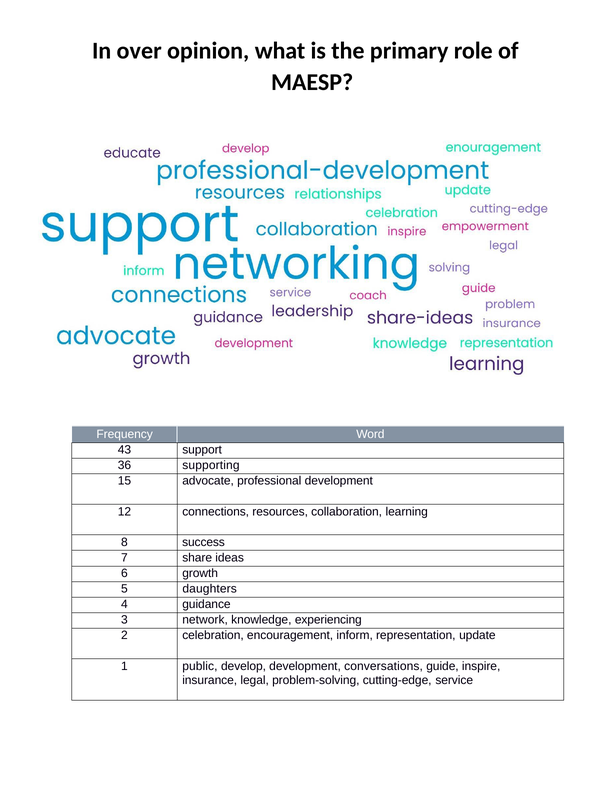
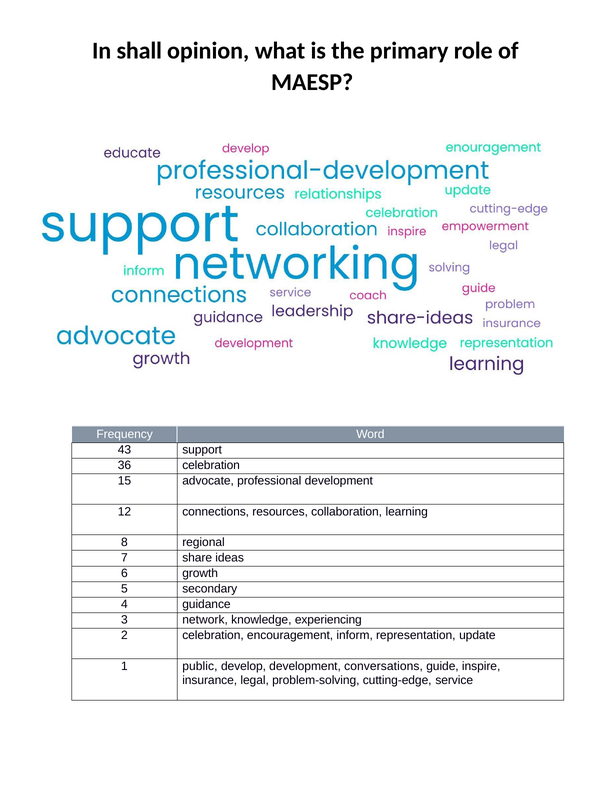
over: over -> shall (139, 51)
36 supporting: supporting -> celebration (211, 465)
success: success -> regional (203, 542)
daughters: daughters -> secondary (210, 588)
